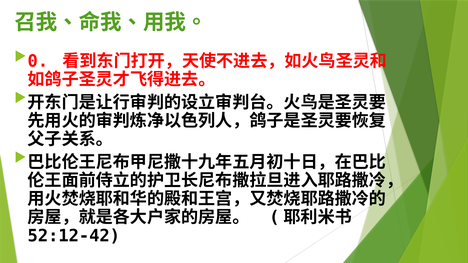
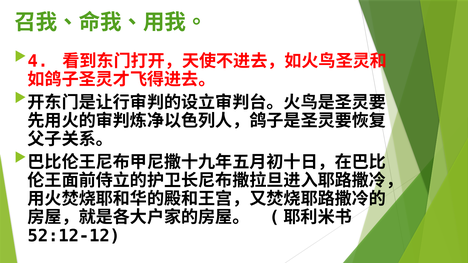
0: 0 -> 4 (38, 61)
52:12-42: 52:12-42 -> 52:12-12 (74, 236)
